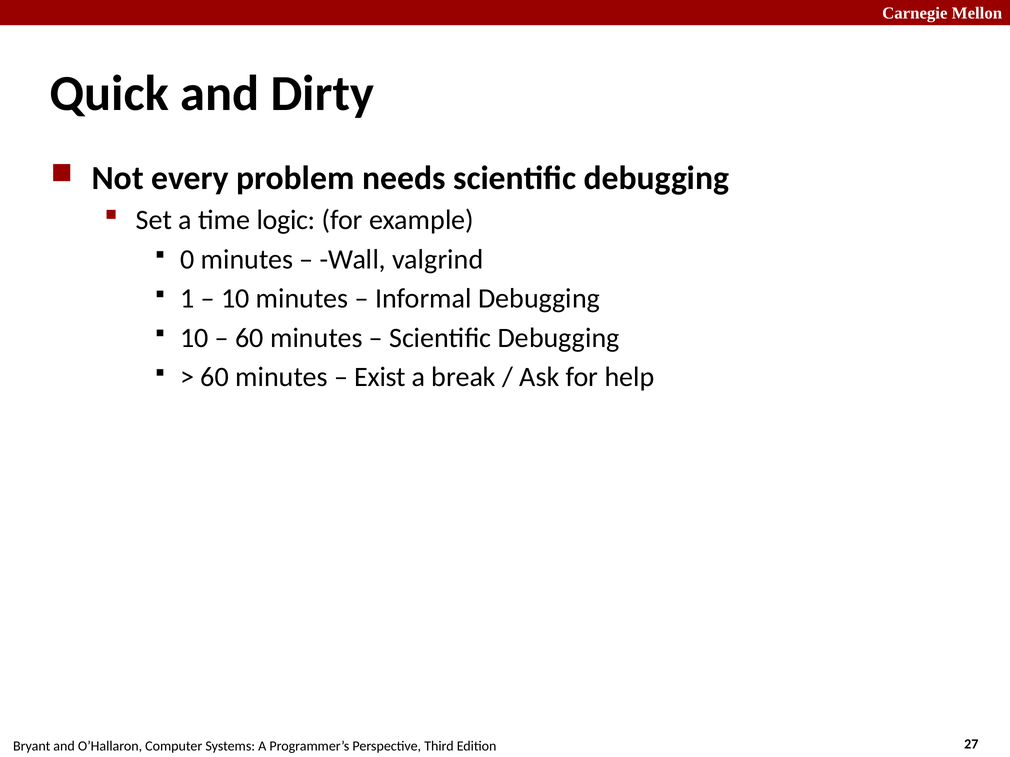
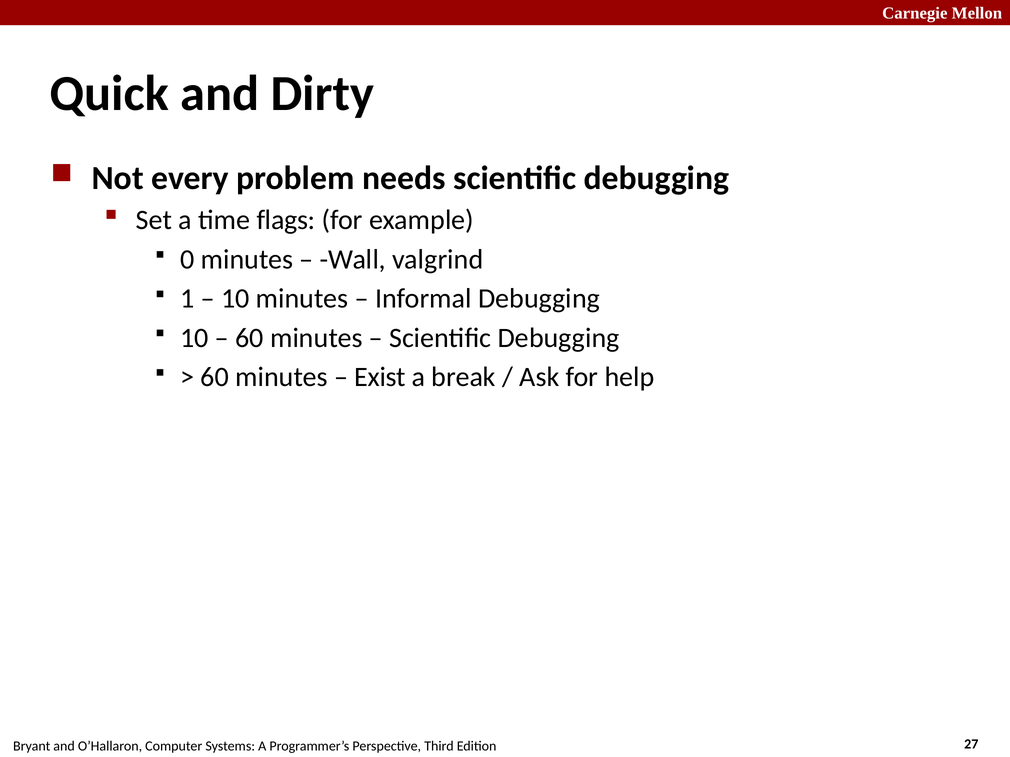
logic: logic -> flags (286, 220)
